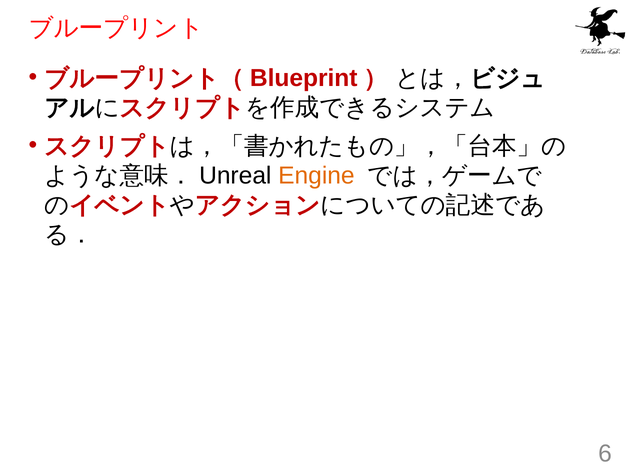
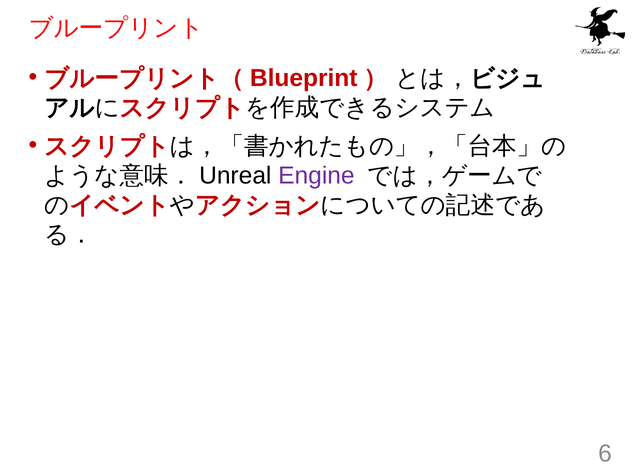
Engine colour: orange -> purple (316, 175)
